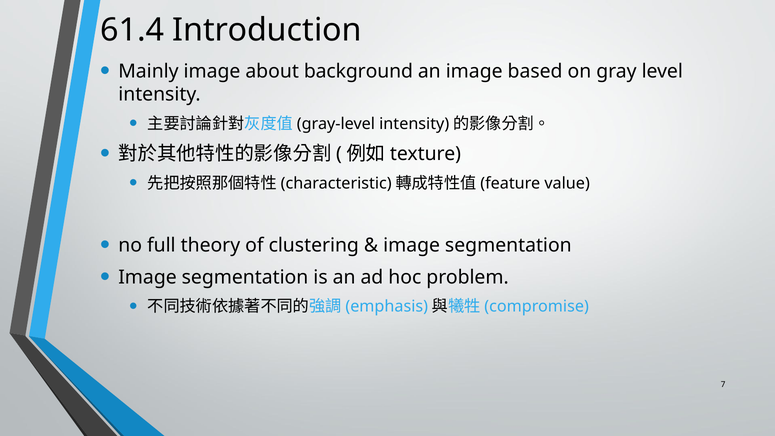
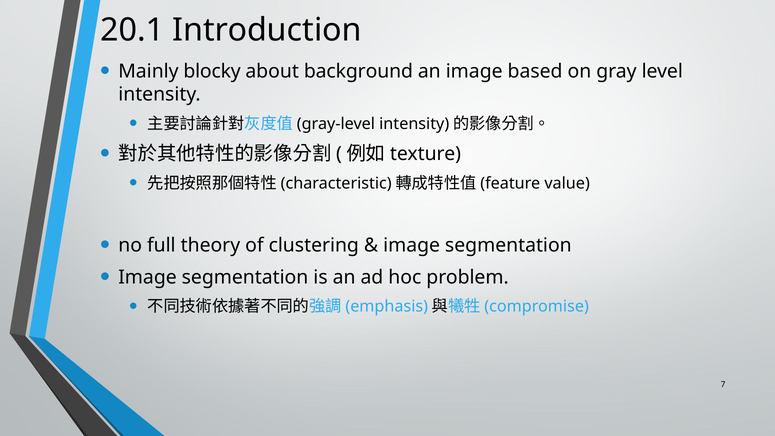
61.4: 61.4 -> 20.1 (132, 30)
Mainly image: image -> blocky (212, 71)
